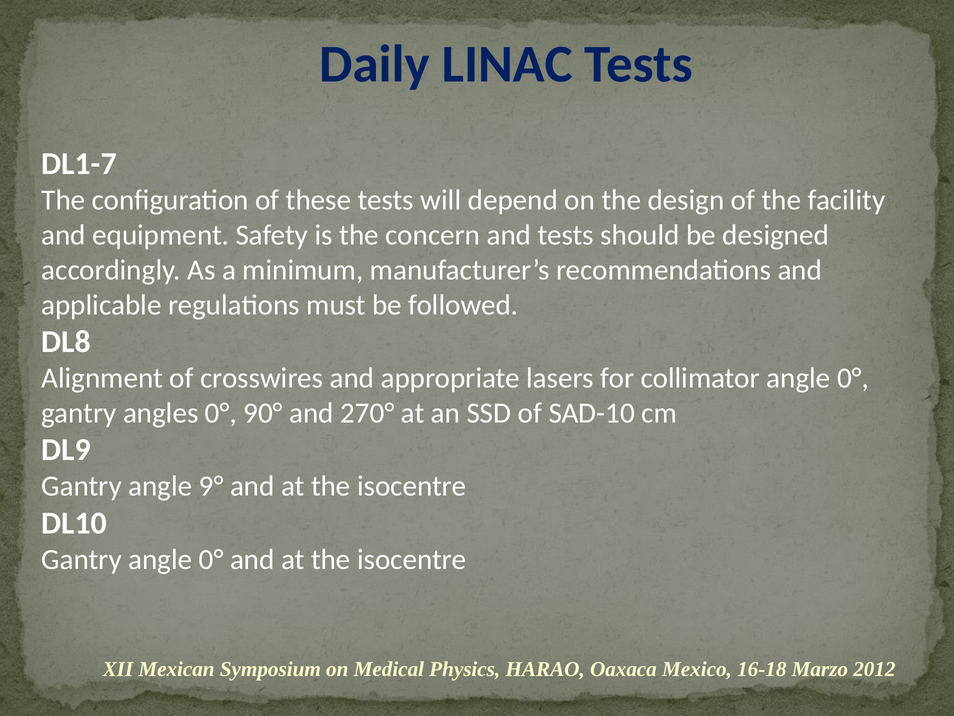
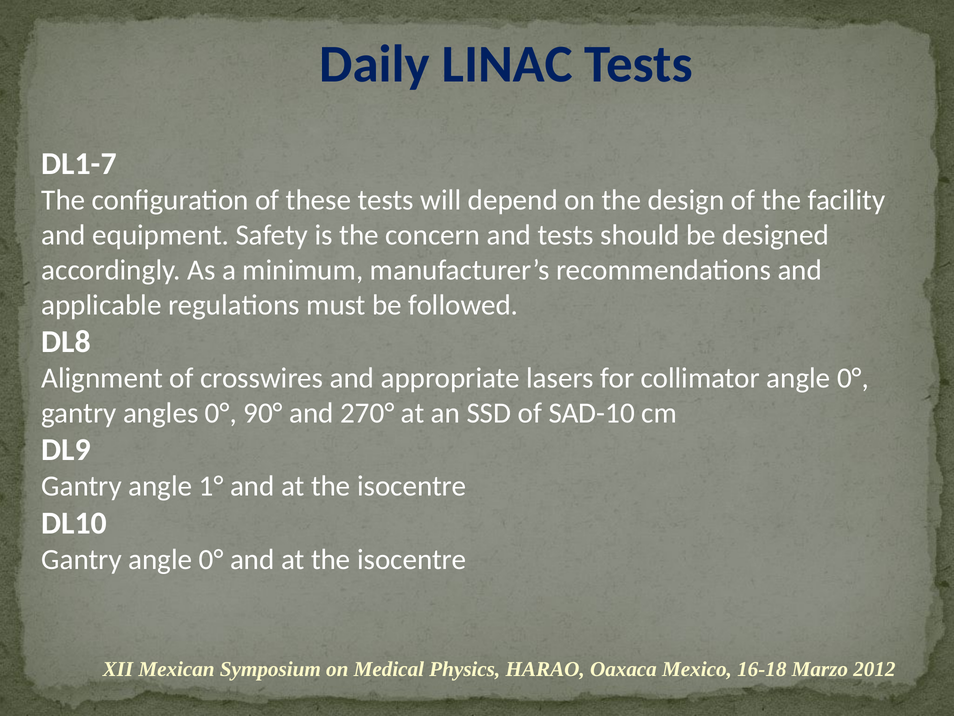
9°: 9° -> 1° (211, 486)
